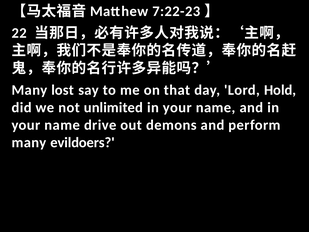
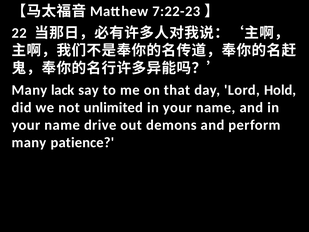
lost: lost -> lack (63, 90)
evildoers: evildoers -> patience (82, 142)
